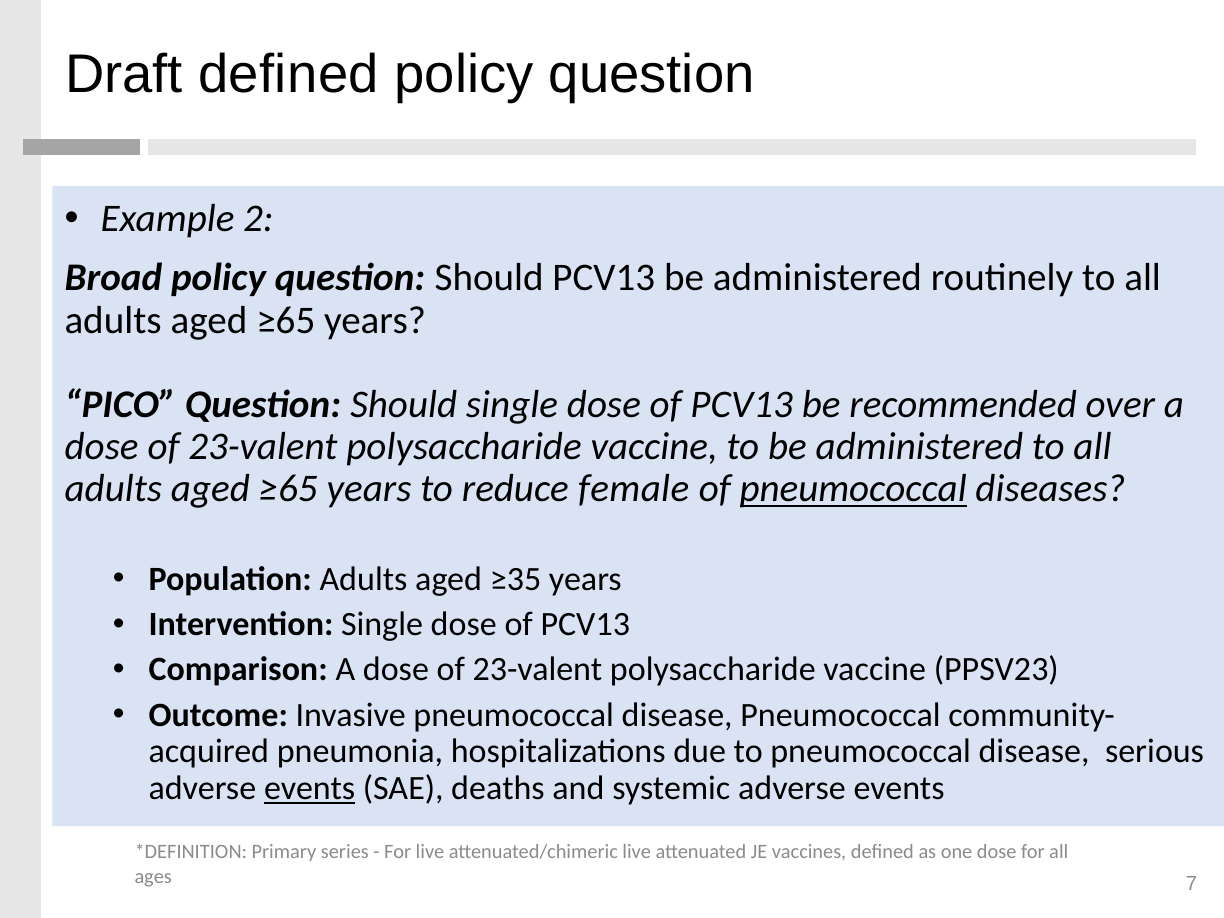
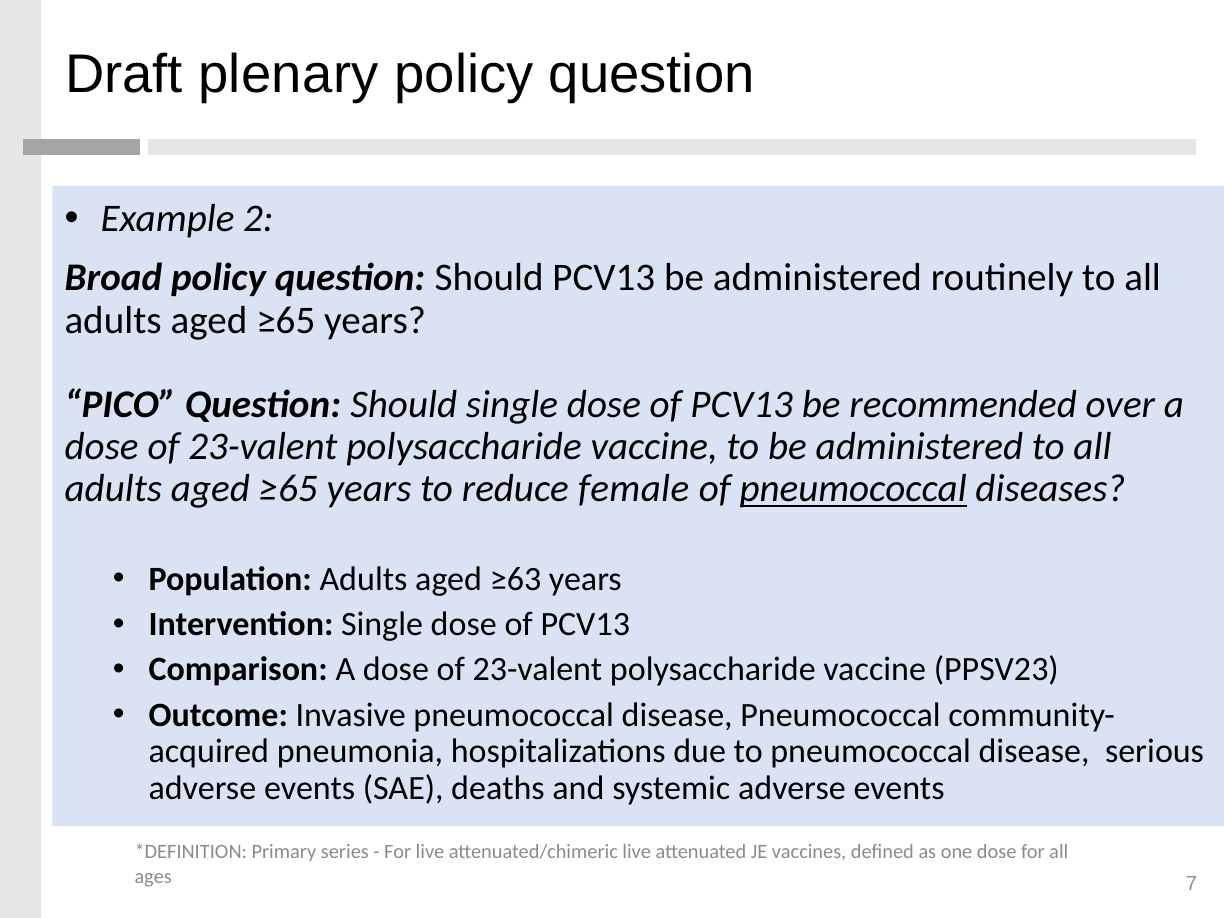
Draft defined: defined -> plenary (289, 74)
≥35: ≥35 -> ≥63 (516, 579)
events underline: present -> none (310, 788)
